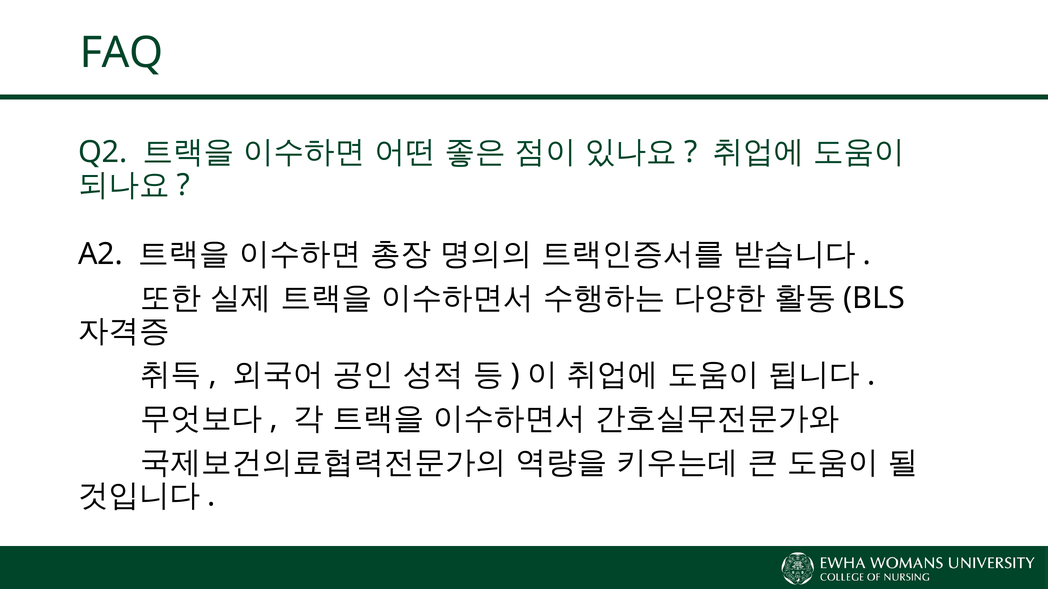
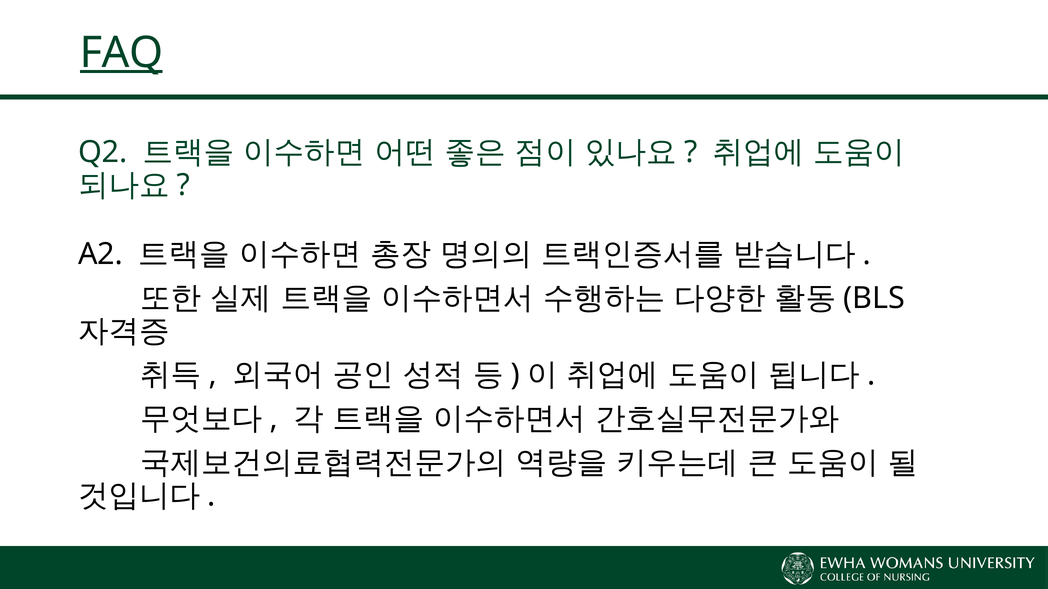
FAQ underline: none -> present (122, 53)
